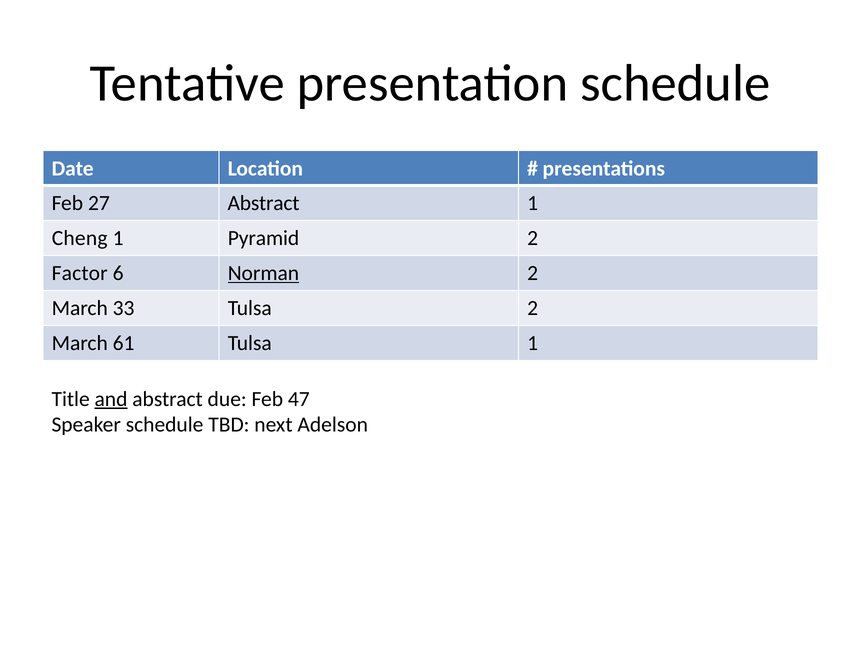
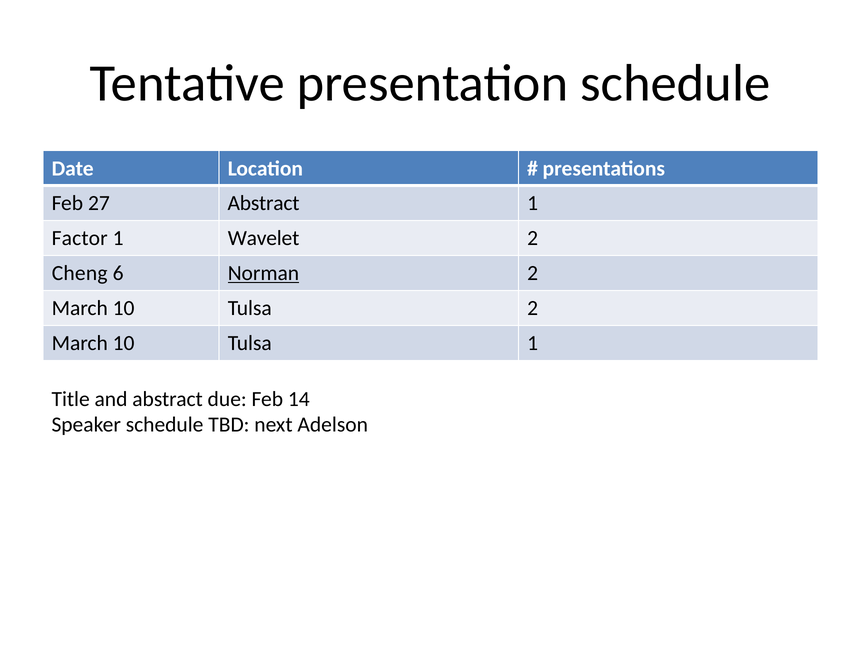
Cheng: Cheng -> Factor (80, 238)
Pyramid: Pyramid -> Wavelet (264, 238)
Factor: Factor -> Cheng (80, 273)
33: 33 -> 10 (124, 308)
61: 61 -> 10 (124, 343)
and underline: present -> none (111, 399)
47: 47 -> 14 (299, 399)
